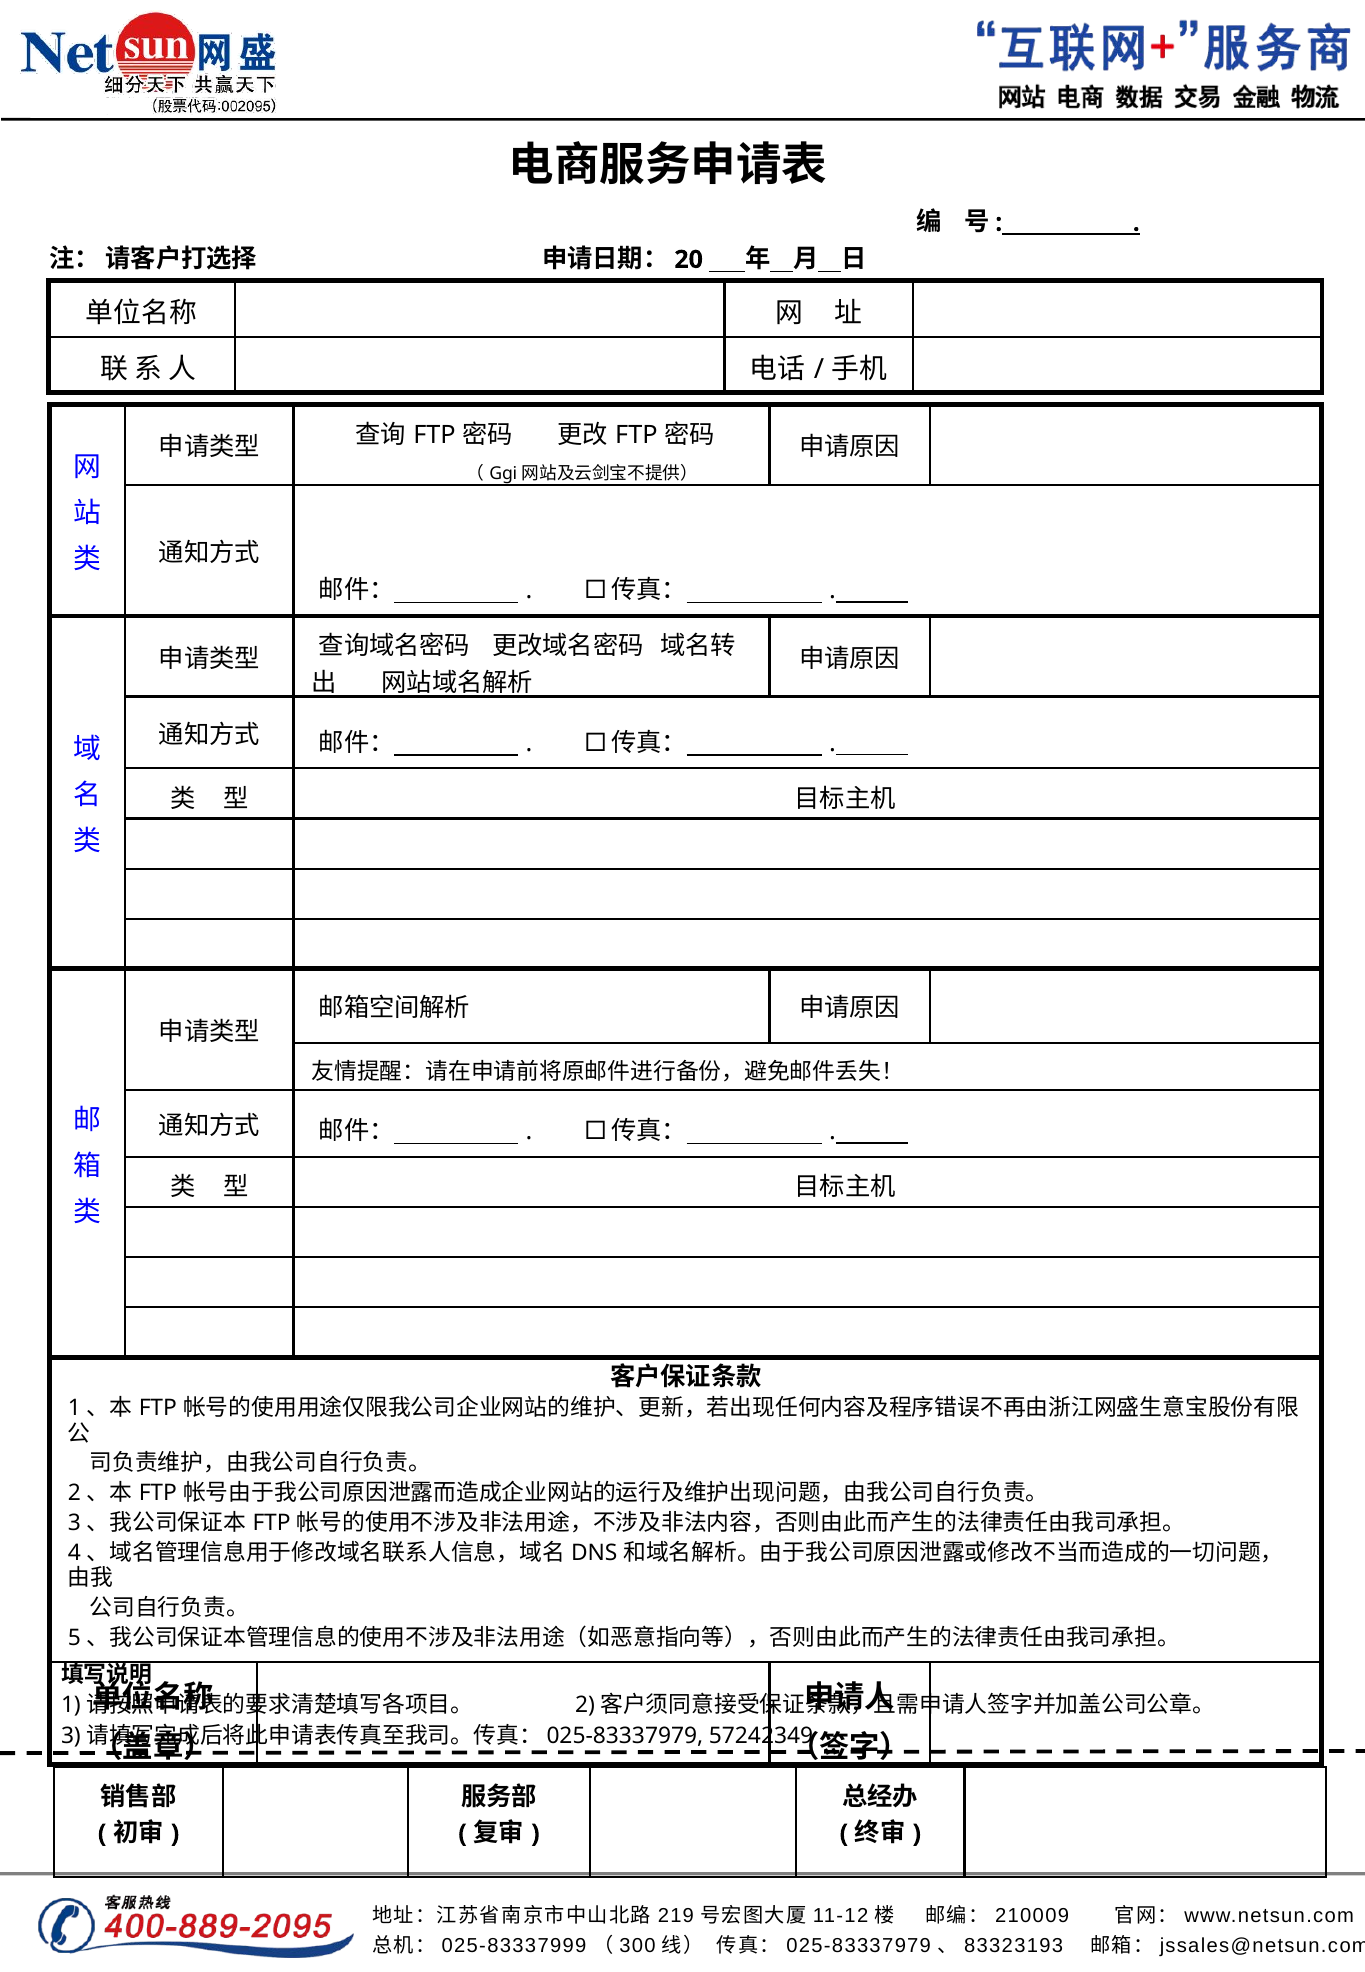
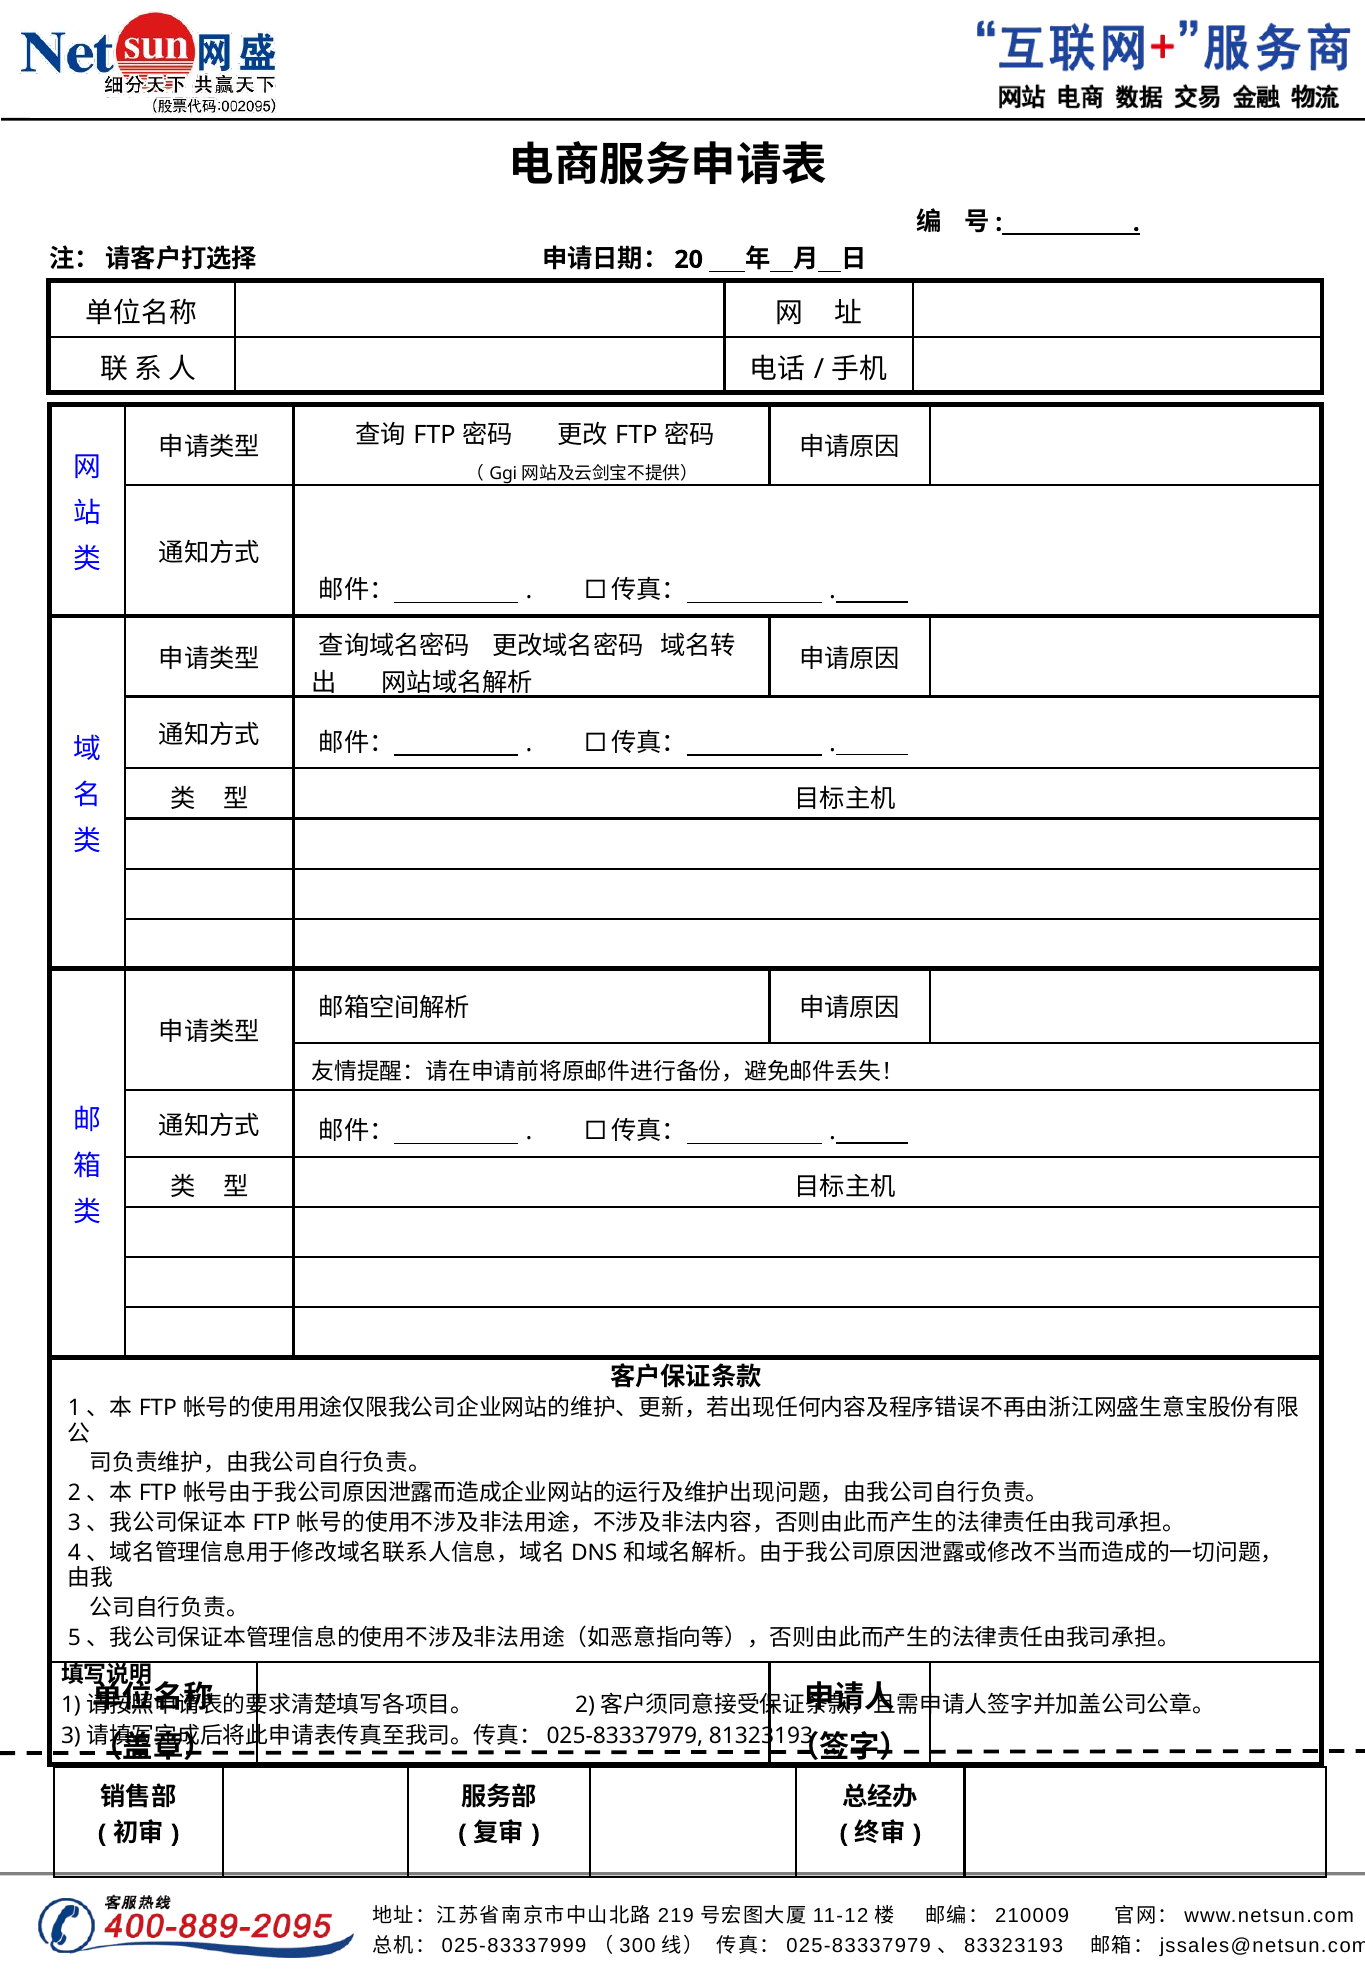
57242349: 57242349 -> 81323193 (761, 1735)
